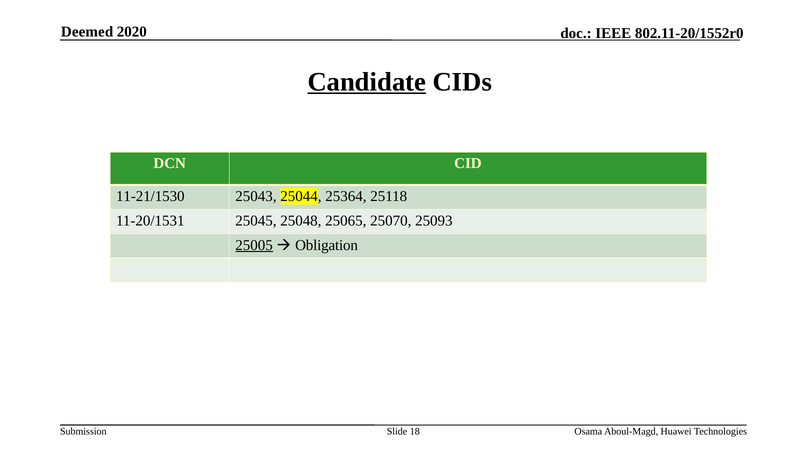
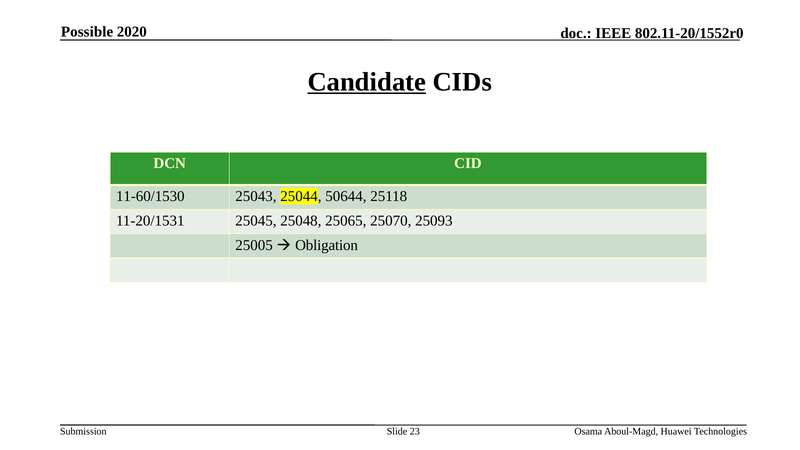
Deemed: Deemed -> Possible (87, 32)
11-21/1530: 11-21/1530 -> 11-60/1530 (150, 196)
25364: 25364 -> 50644 (346, 196)
25005 underline: present -> none (254, 245)
18: 18 -> 23 (415, 432)
